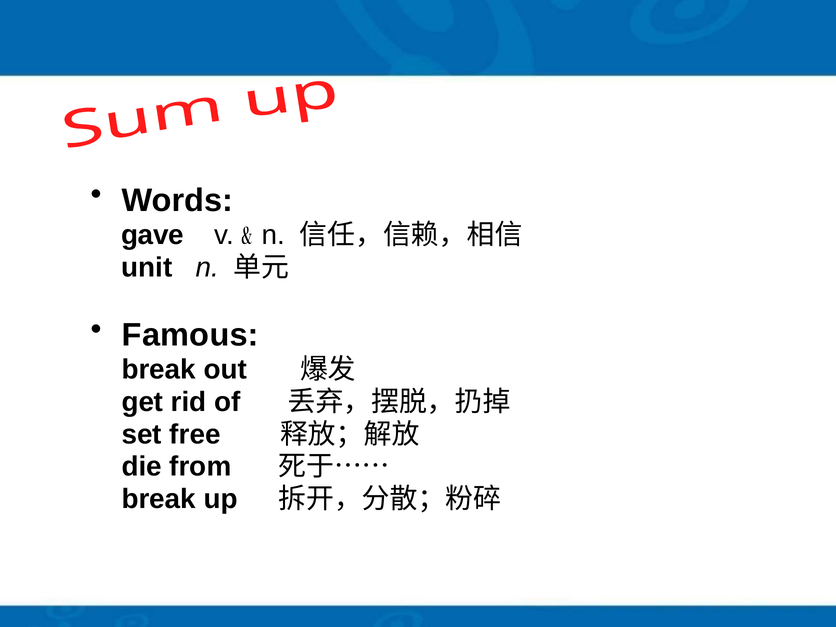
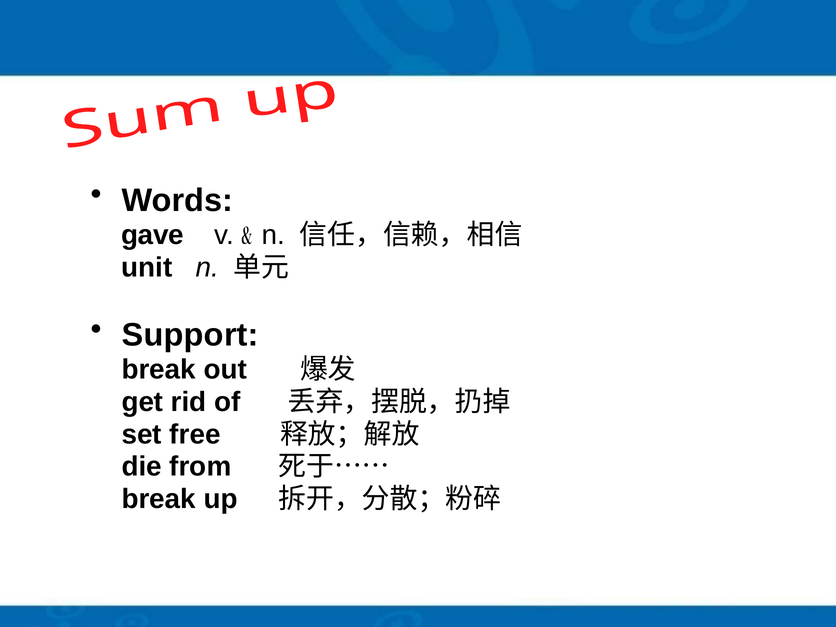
Famous: Famous -> Support (190, 335)
